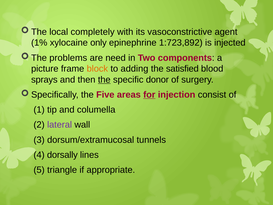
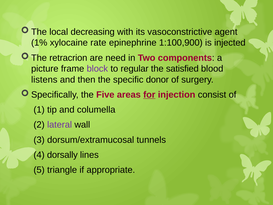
completely: completely -> decreasing (93, 32)
only: only -> rate (98, 43)
1:723,892: 1:723,892 -> 1:100,900 (181, 43)
problems: problems -> retracrion (68, 58)
block colour: orange -> purple (97, 69)
adding: adding -> regular (135, 69)
sprays: sprays -> listens (44, 80)
the underline: present -> none (104, 80)
